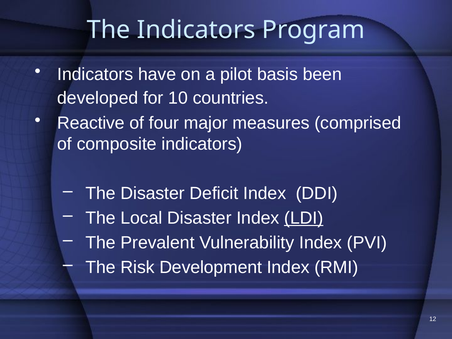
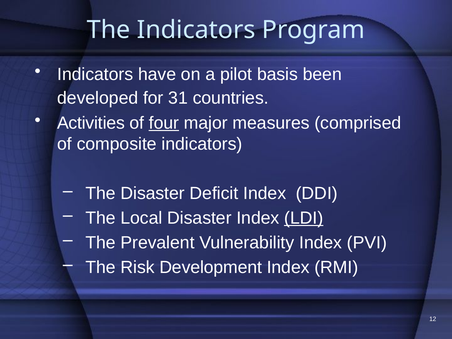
10: 10 -> 31 (178, 98)
Reactive: Reactive -> Activities (91, 123)
four underline: none -> present (164, 123)
